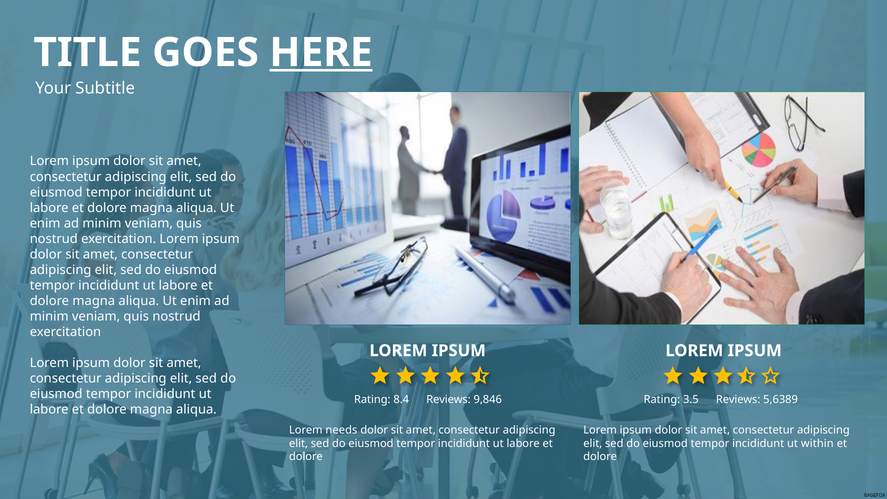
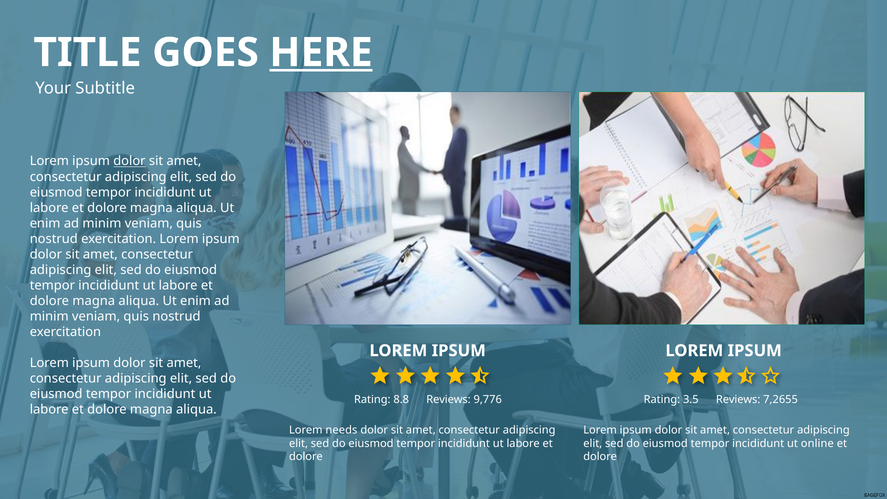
dolor underline: none -> present (129, 161)
8.4: 8.4 -> 8.8 (401, 400)
9,846: 9,846 -> 9,776 (488, 400)
5,6389: 5,6389 -> 7,2655 (781, 400)
within: within -> online (817, 443)
